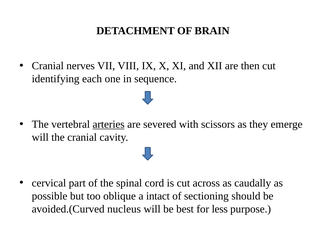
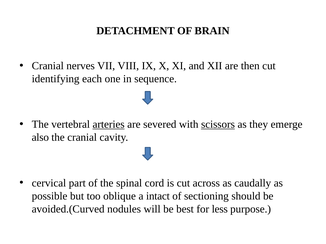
scissors underline: none -> present (218, 125)
will: will -> also (40, 138)
nucleus: nucleus -> nodules (124, 209)
